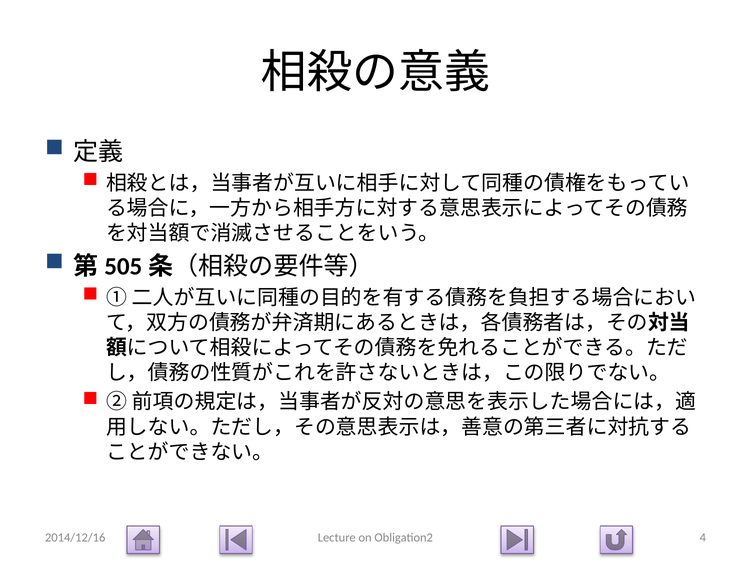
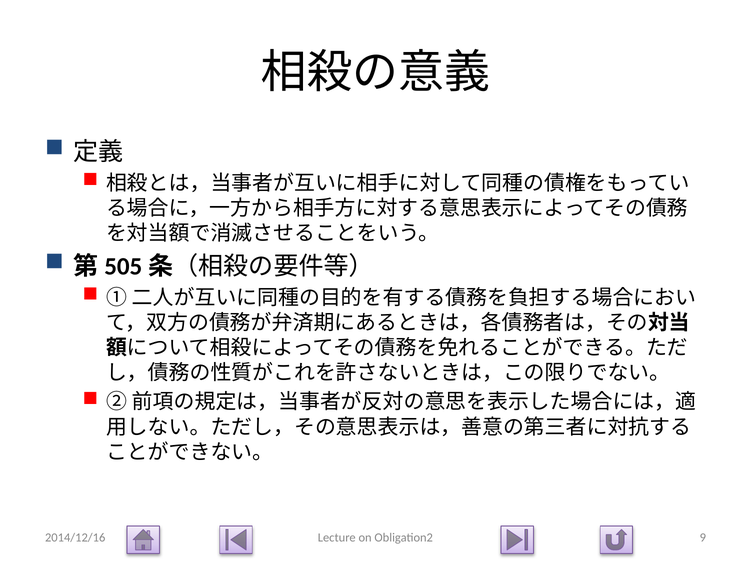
4: 4 -> 9 (703, 538)
